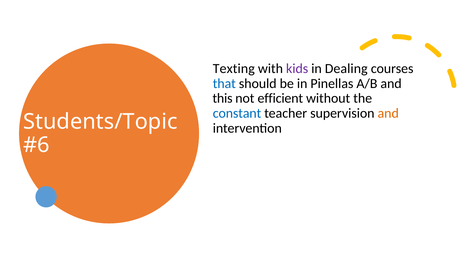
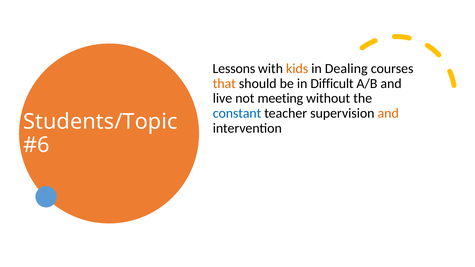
Texting: Texting -> Lessons (234, 69)
kids colour: purple -> orange (297, 69)
that colour: blue -> orange (224, 84)
Pinellas: Pinellas -> Difficult (332, 84)
this: this -> live (222, 98)
efficient: efficient -> meeting (280, 98)
